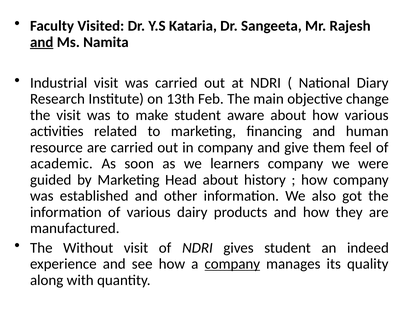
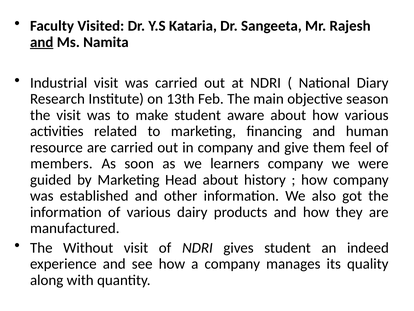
change: change -> season (367, 99)
academic: academic -> members (61, 163)
company underline: present -> none (232, 264)
